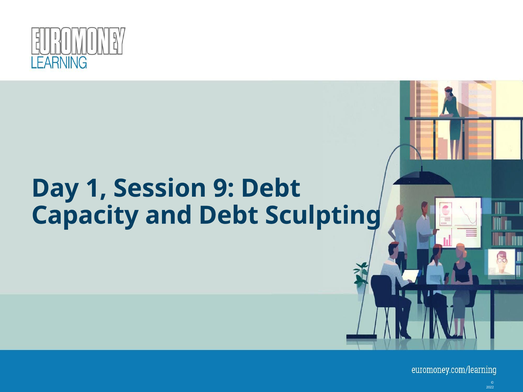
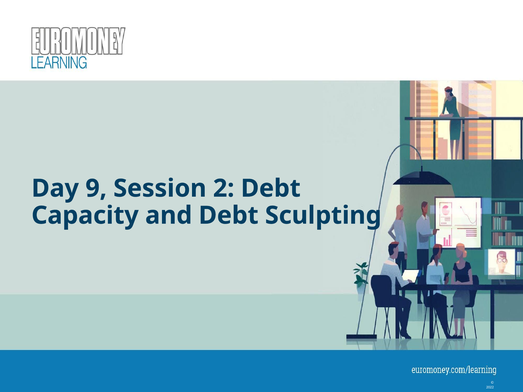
1: 1 -> 9 (96, 188)
9: 9 -> 2 (224, 188)
